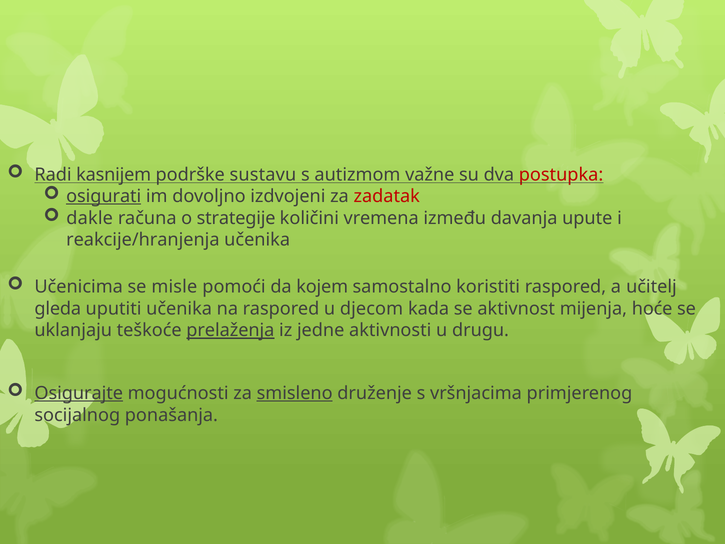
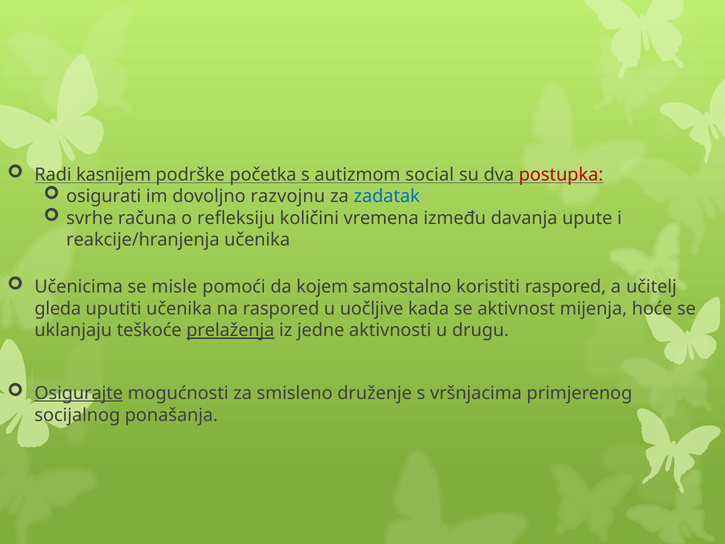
sustavu: sustavu -> početka (263, 174)
važne: važne -> social (430, 174)
osigurati underline: present -> none (104, 196)
izdvojeni: izdvojeni -> razvojnu (288, 196)
zadatak colour: red -> blue (387, 196)
dakle: dakle -> svrhe (90, 218)
strategije: strategije -> refleksiju (236, 218)
djecom: djecom -> uočljive (372, 309)
smisleno underline: present -> none (295, 393)
